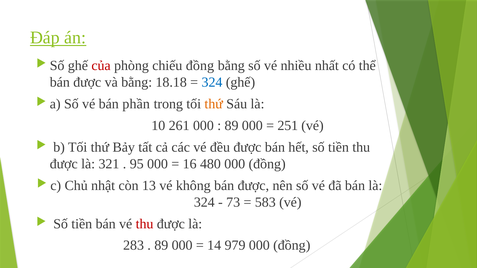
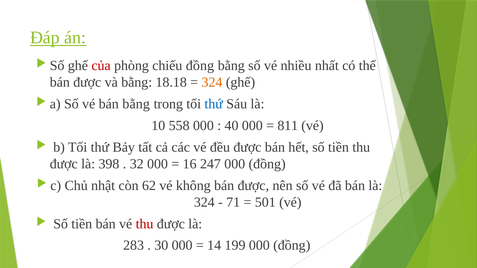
324 colour: blue -> orange (212, 82)
bán phần: phần -> bằng (136, 104)
thứ colour: orange -> blue (214, 104)
261: 261 -> 558 (179, 126)
89: 89 -> 40 (232, 126)
251: 251 -> 811 (288, 126)
321: 321 -> 398 (109, 164)
95: 95 -> 32 (137, 164)
480: 480 -> 247 (210, 164)
13: 13 -> 62 (149, 186)
73: 73 -> 71 (233, 202)
583: 583 -> 501 (265, 202)
89: 89 -> 30 (161, 246)
979: 979 -> 199 (235, 246)
